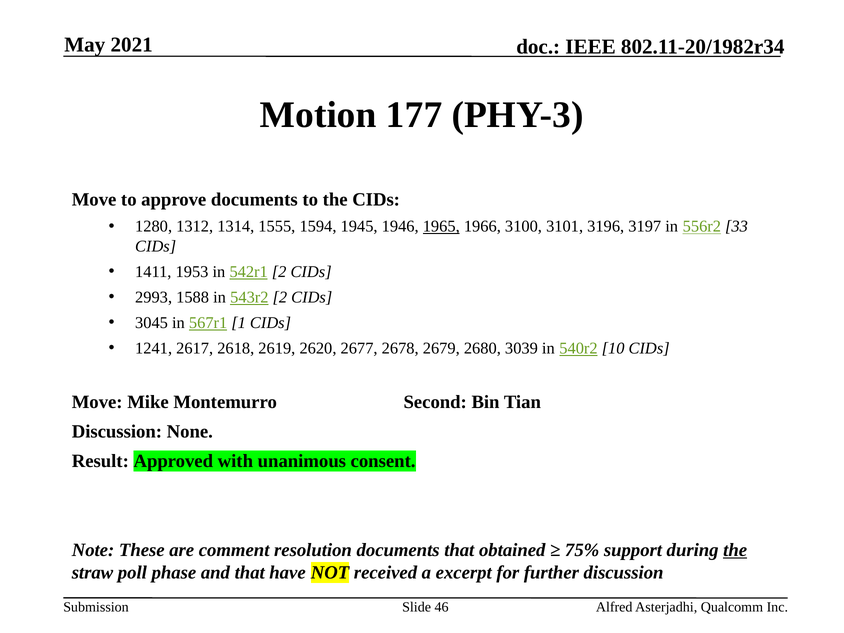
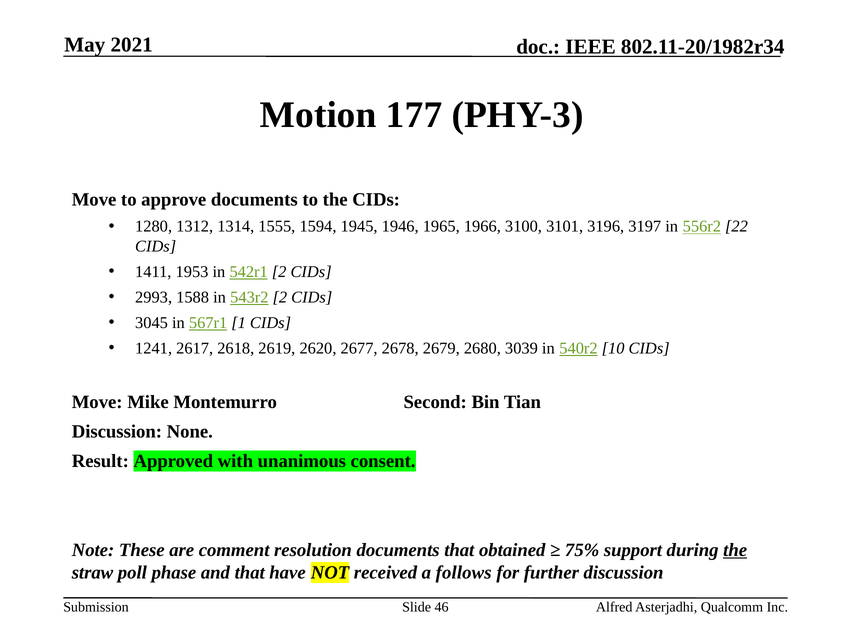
1965 underline: present -> none (441, 226)
33: 33 -> 22 (736, 226)
excerpt: excerpt -> follows (464, 572)
